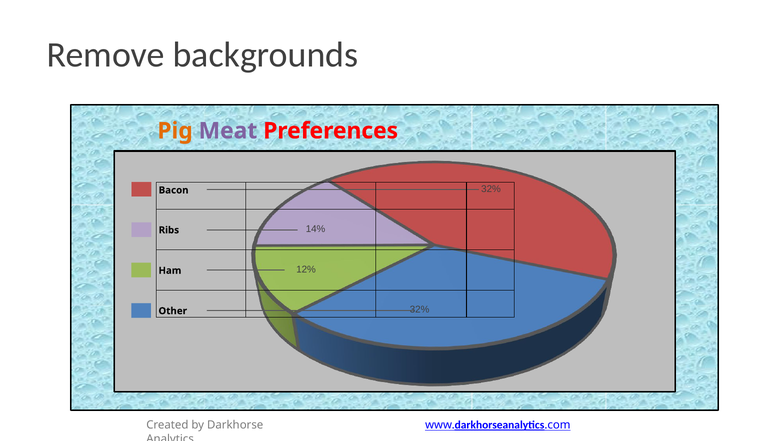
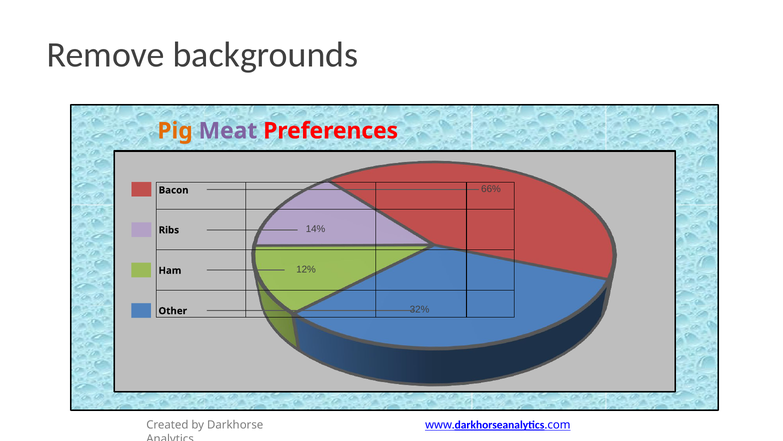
Bacon 32%: 32% -> 66% (491, 189)
